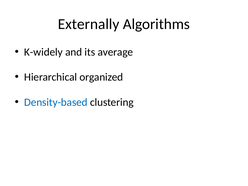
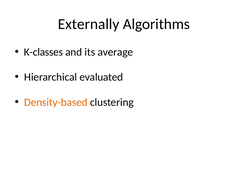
K-widely: K-widely -> K-classes (44, 52)
organized: organized -> evaluated (101, 77)
Density-based colour: blue -> orange (56, 102)
